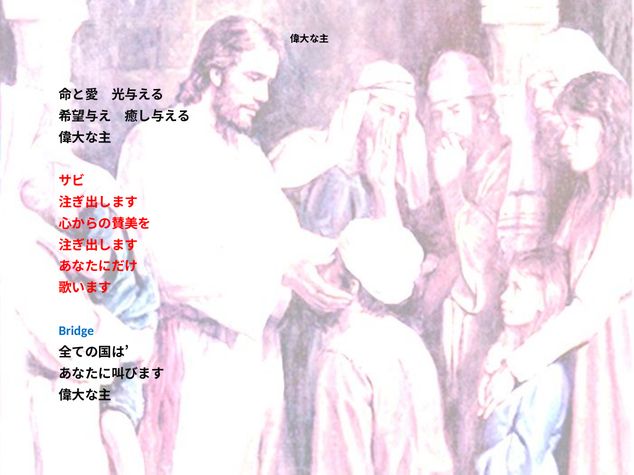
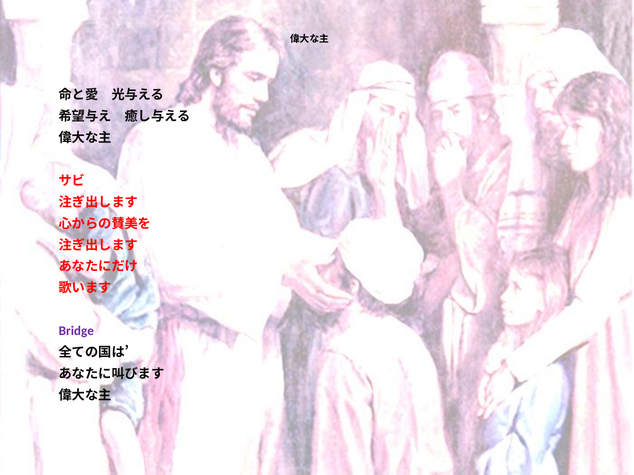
Bridge colour: blue -> purple (76, 331)
